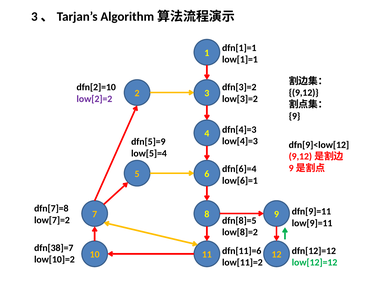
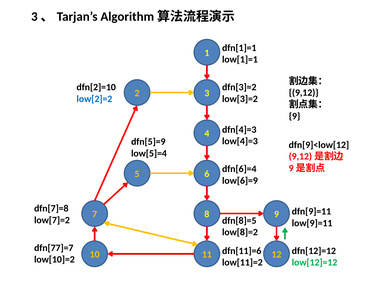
low[2]=2 colour: purple -> blue (94, 99)
low[6]=1: low[6]=1 -> low[6]=9 (240, 181)
dfn[38]=7: dfn[38]=7 -> dfn[77]=7 (54, 248)
